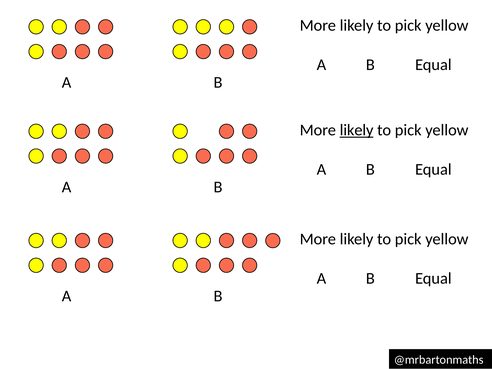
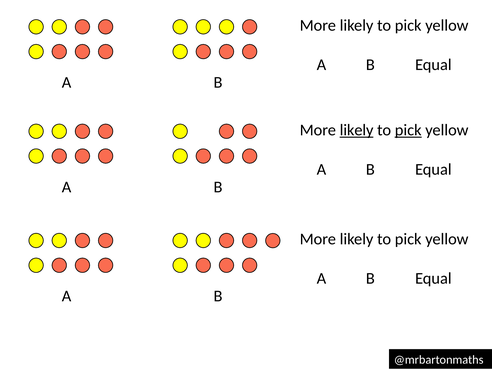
pick underline: none -> present (408, 130)
